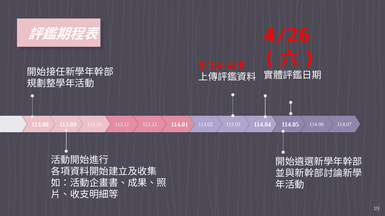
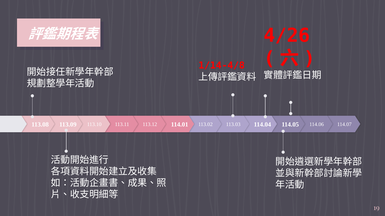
5/14-4/8: 5/14-4/8 -> 1/14-4/8 (222, 66)
